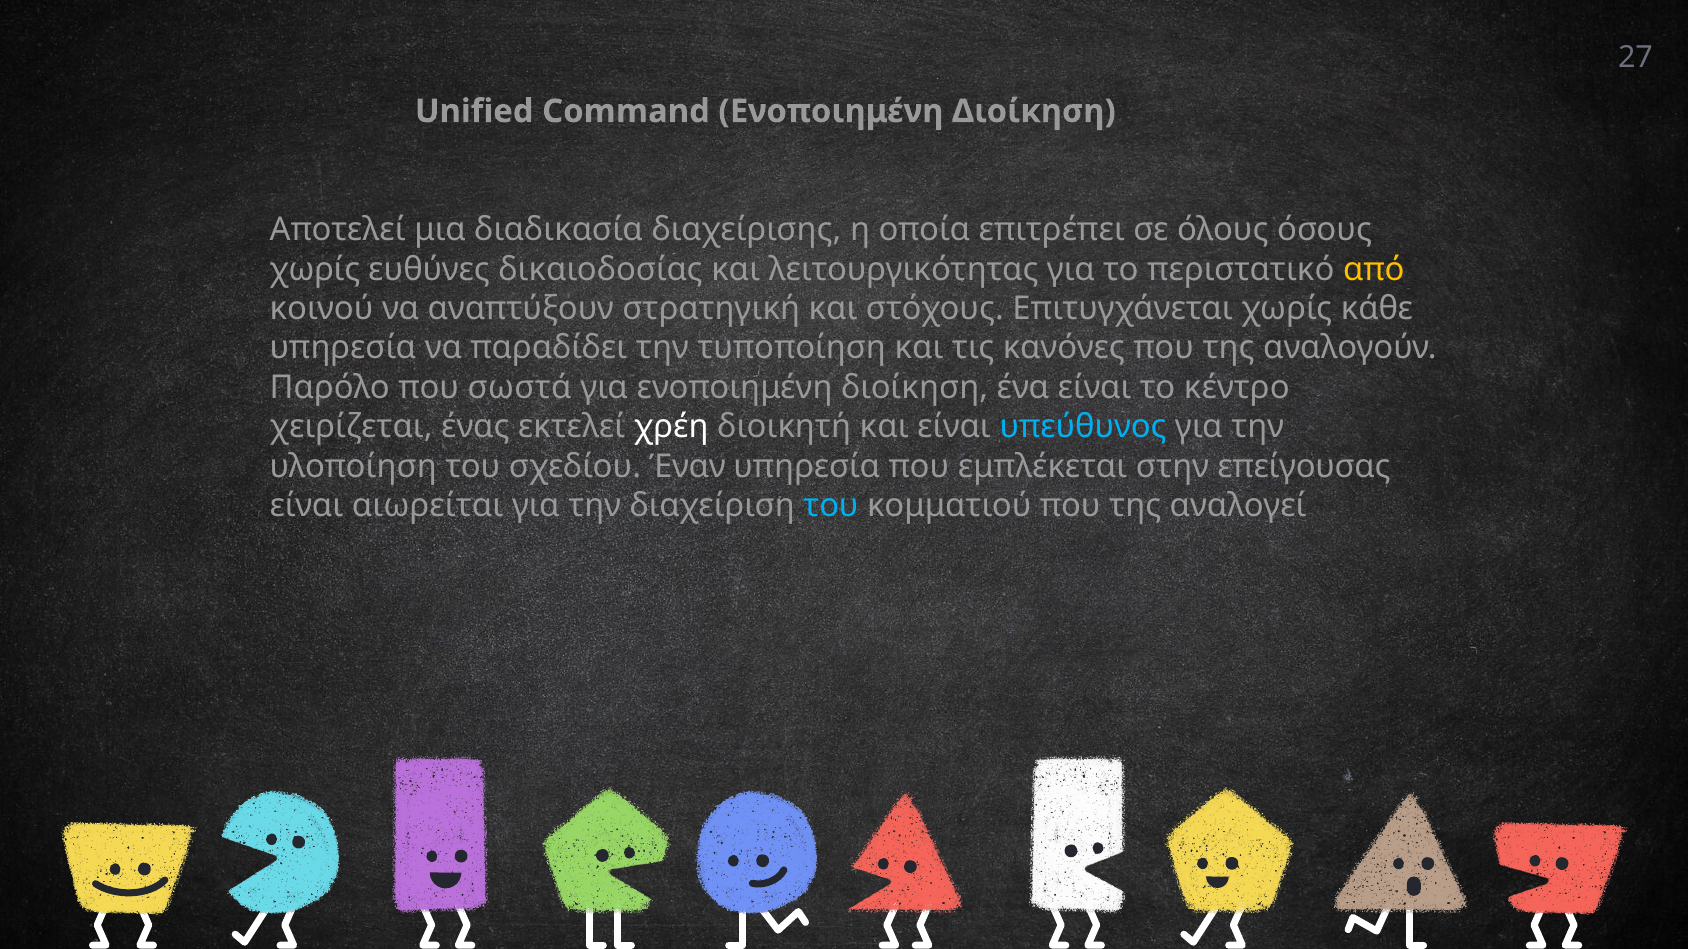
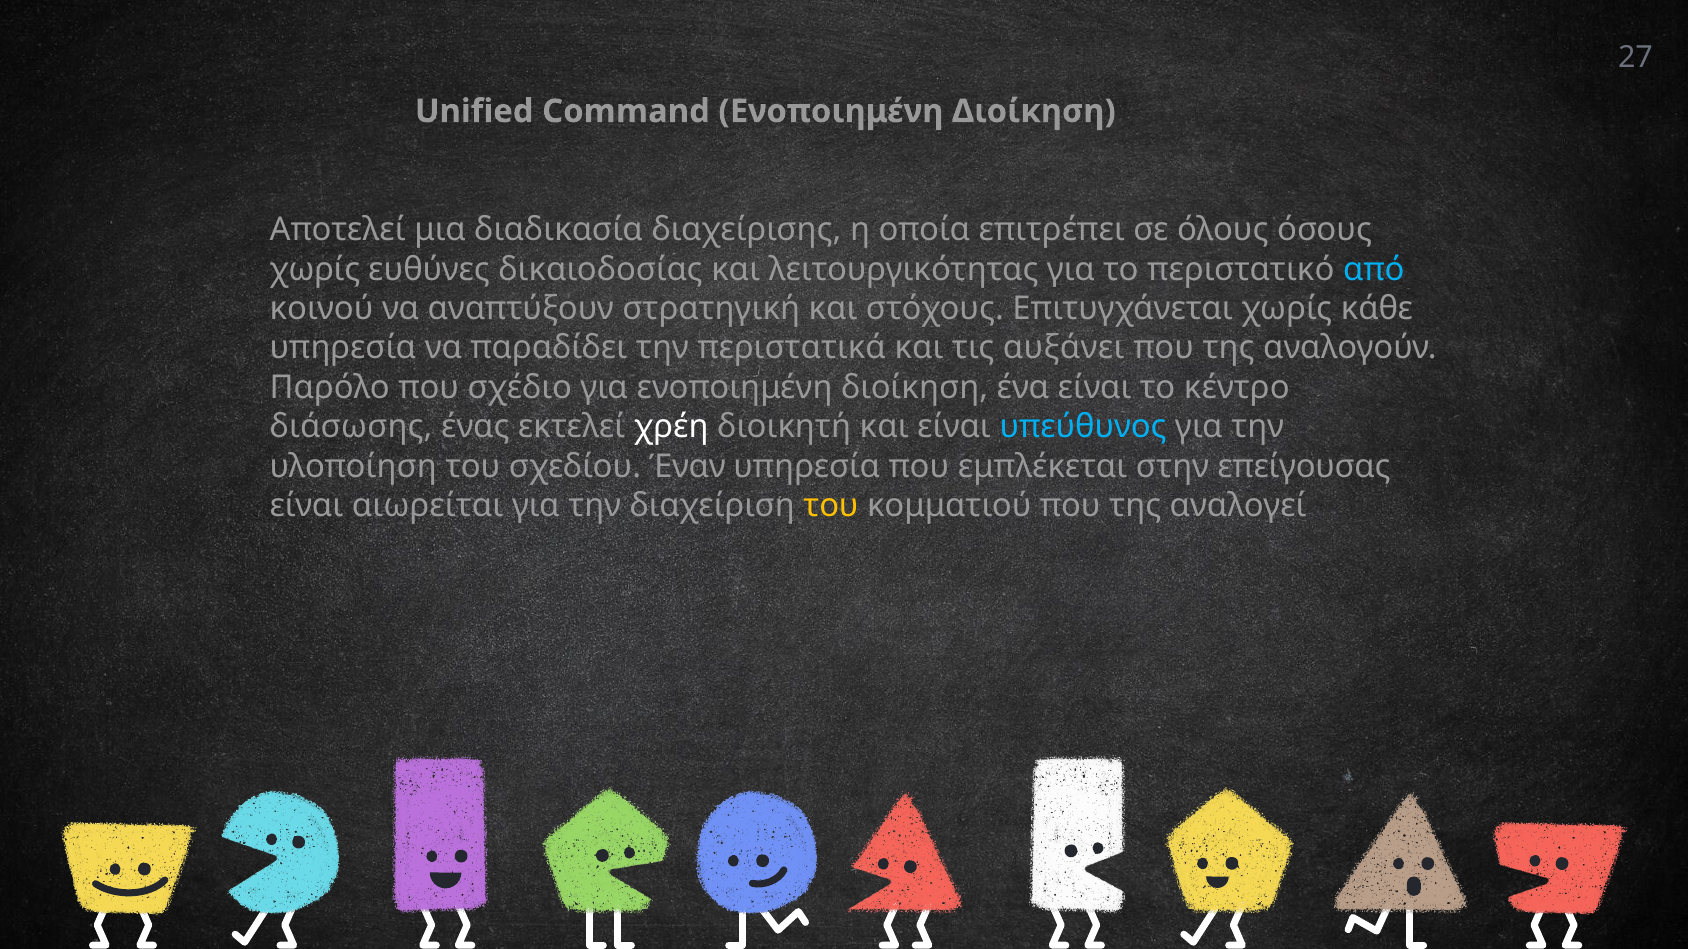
από colour: yellow -> light blue (1374, 269)
τυποποίηση: τυποποίηση -> περιστατικά (792, 348)
κανόνες: κανόνες -> αυξάνει (1064, 348)
σωστά: σωστά -> σχέδιο (520, 388)
χειρίζεται: χειρίζεται -> διάσωσης (351, 427)
του colour: light blue -> yellow (831, 506)
